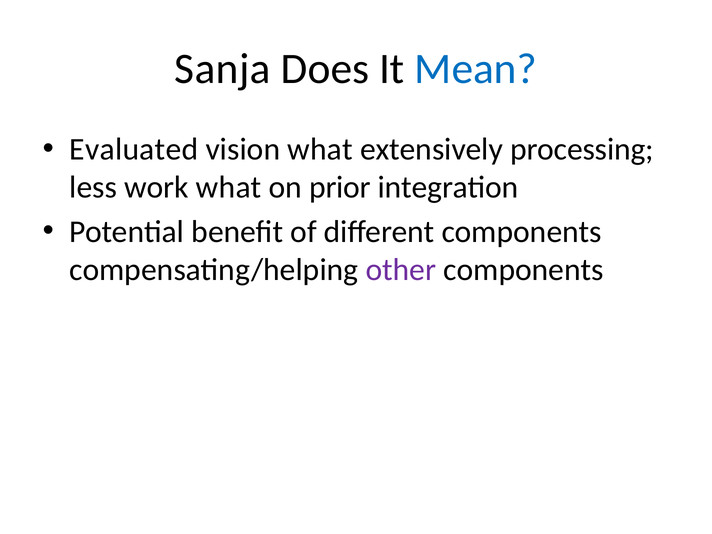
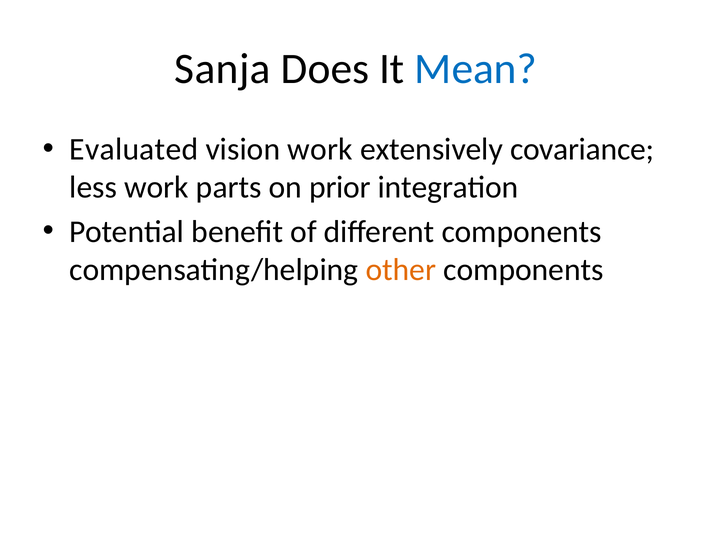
vision what: what -> work (320, 149)
processing: processing -> covariance (582, 149)
work what: what -> parts (229, 187)
other colour: purple -> orange (401, 270)
